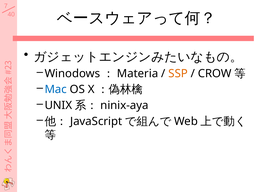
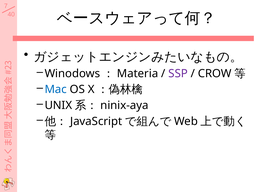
SSP colour: orange -> purple (178, 74)
